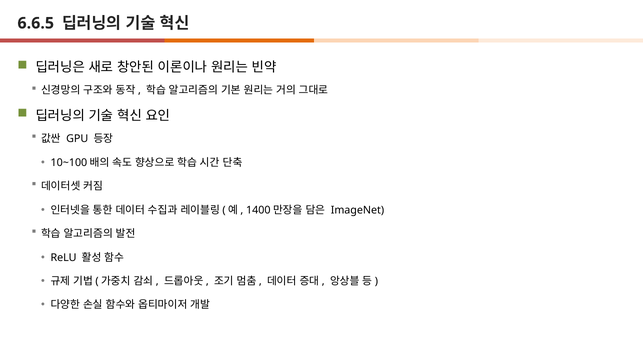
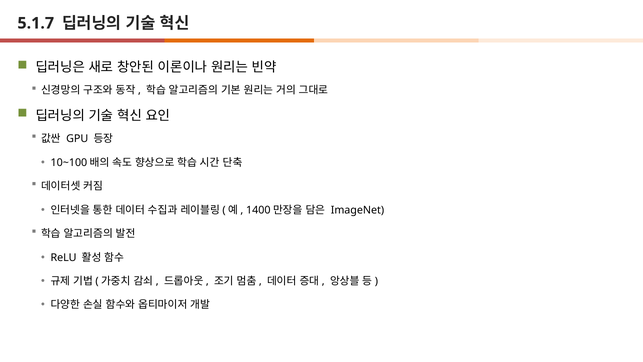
6.6.5: 6.6.5 -> 5.1.7 (36, 23)
